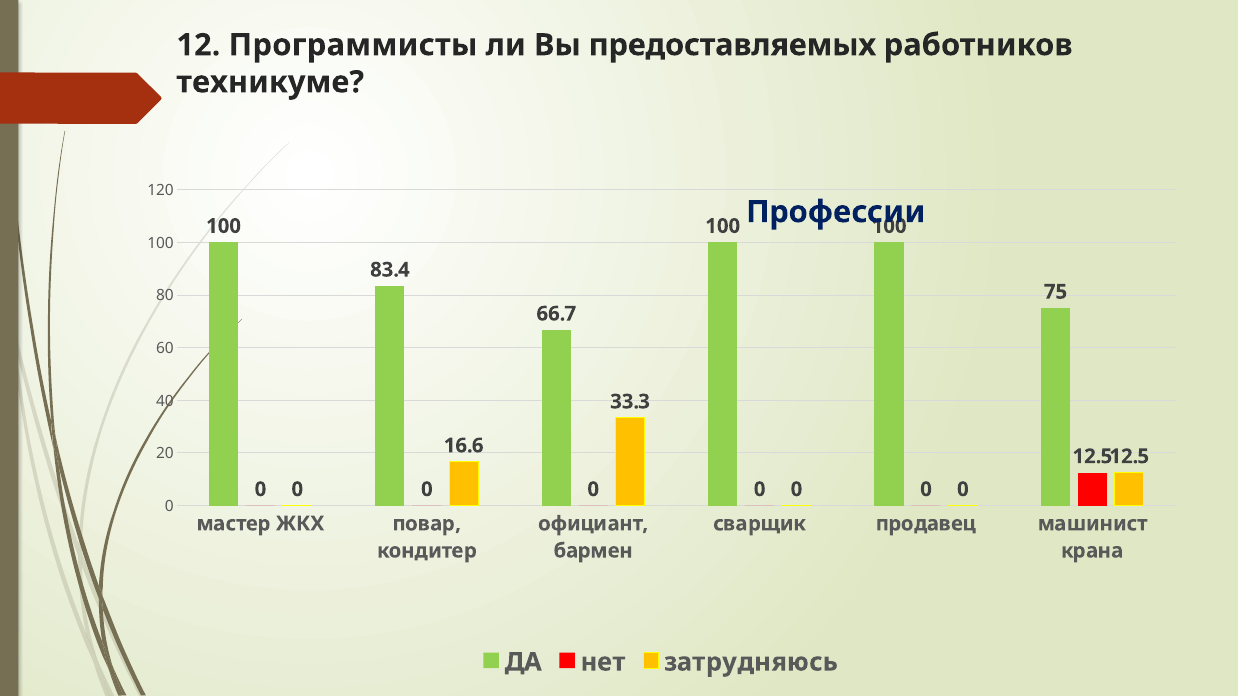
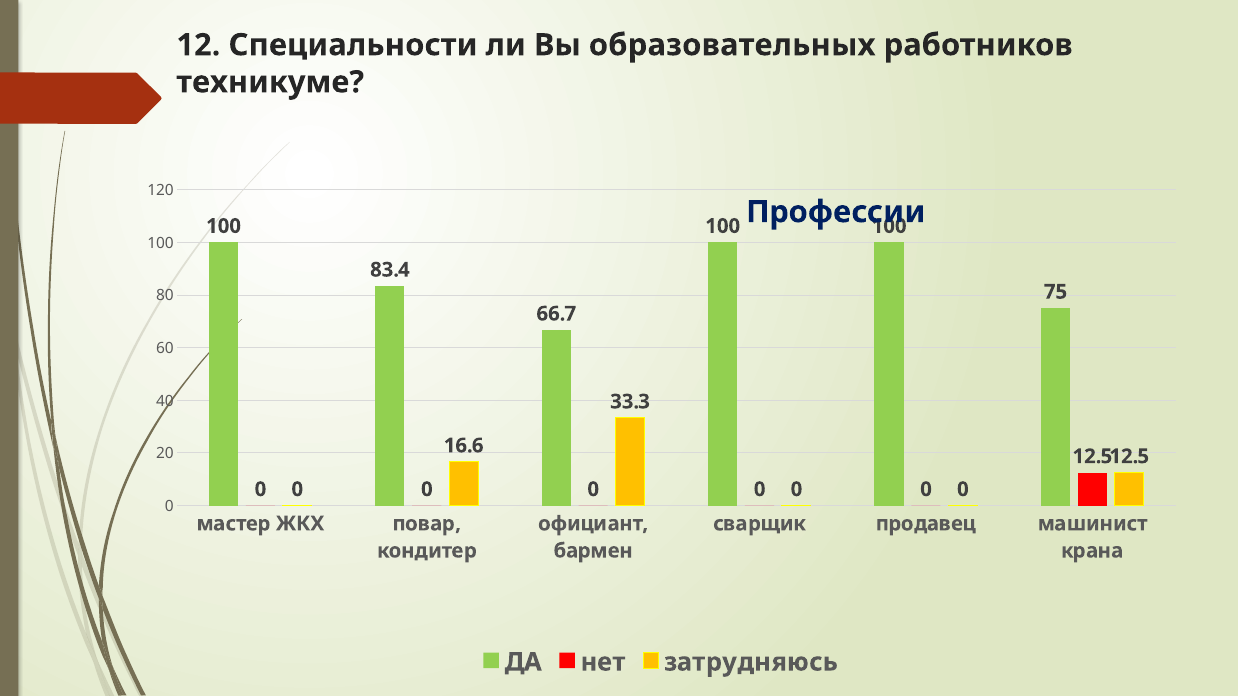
Программисты: Программисты -> Специальности (353, 45)
предоставляемых: предоставляемых -> образовательных (732, 45)
